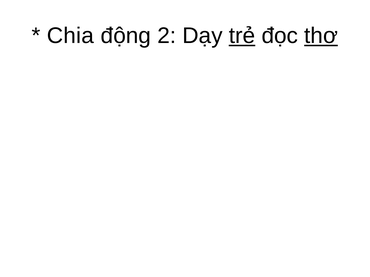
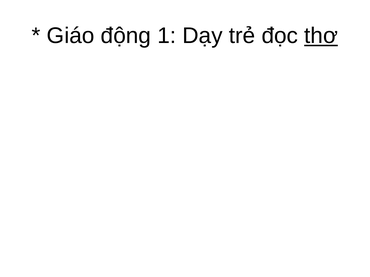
Chia: Chia -> Giáo (71, 36)
2: 2 -> 1 (167, 36)
trẻ underline: present -> none (242, 36)
